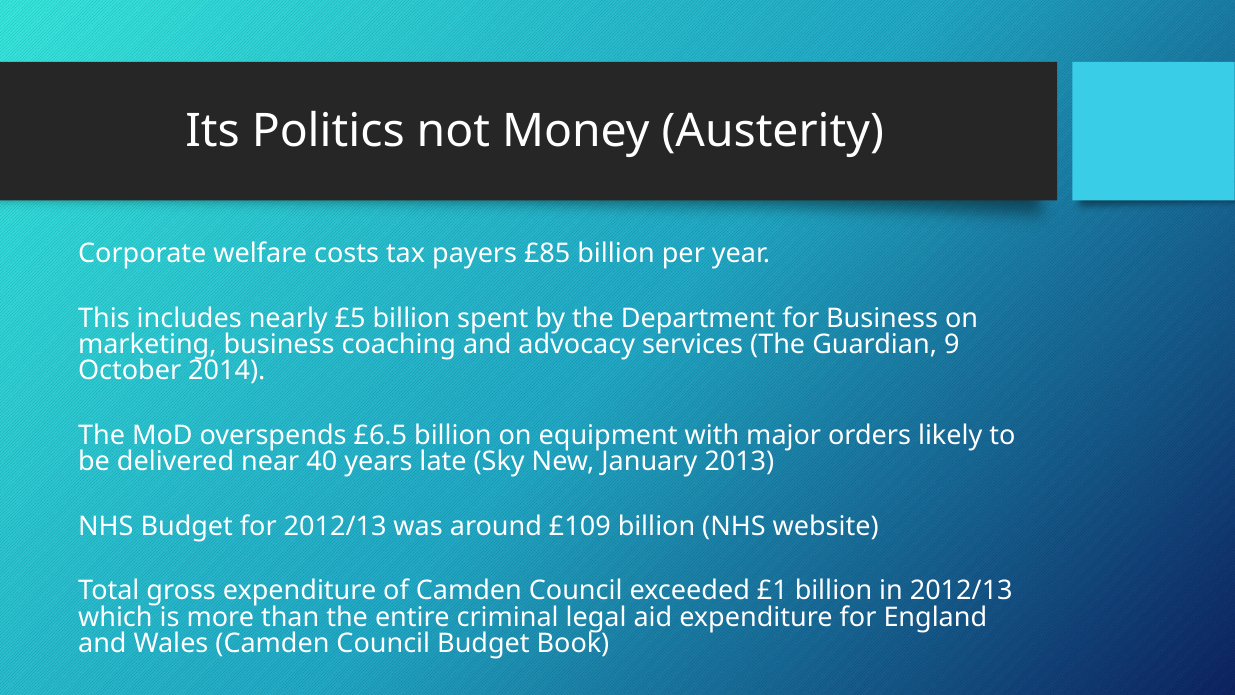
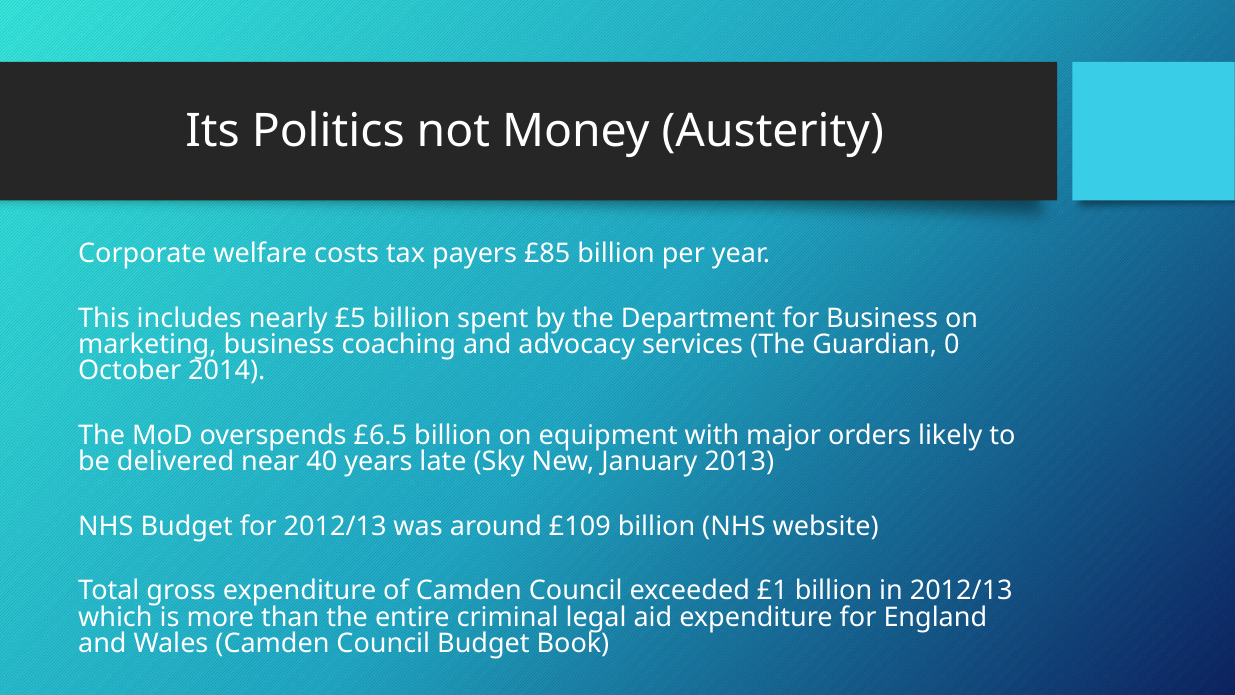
9: 9 -> 0 (952, 344)
